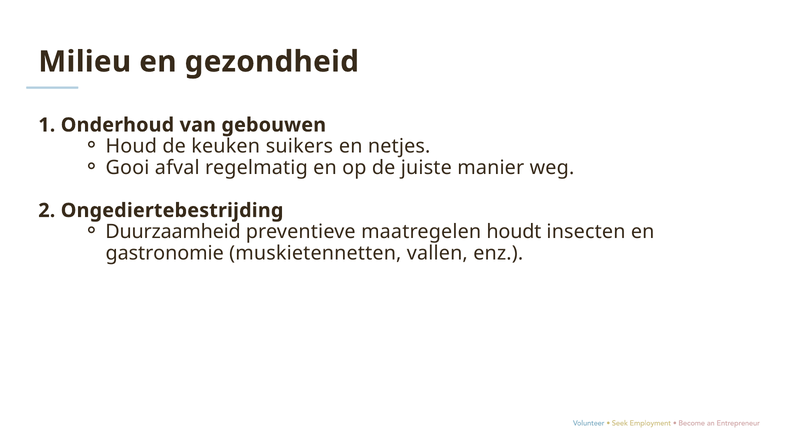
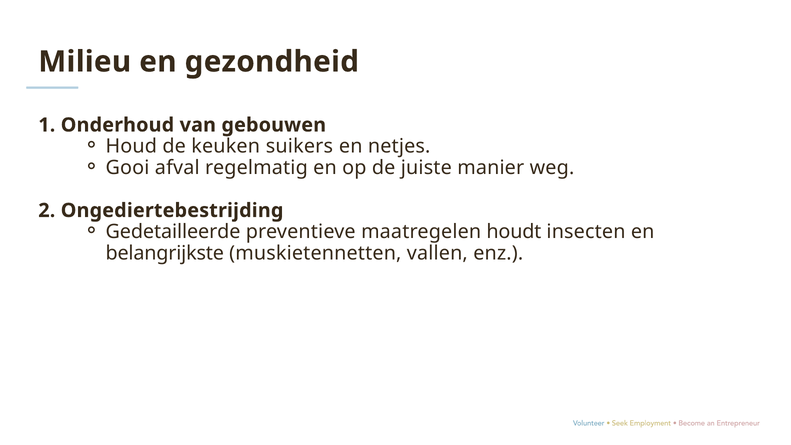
Duurzaamheid: Duurzaamheid -> Gedetailleerde (173, 232)
gastronomie: gastronomie -> belangrijkste (165, 253)
